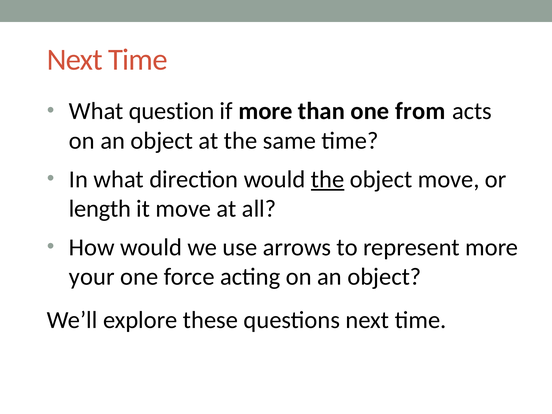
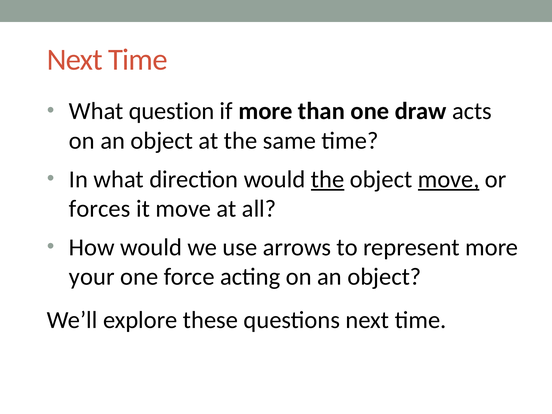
from: from -> draw (421, 111)
move underline: none -> present (449, 179)
length: length -> forces (100, 209)
